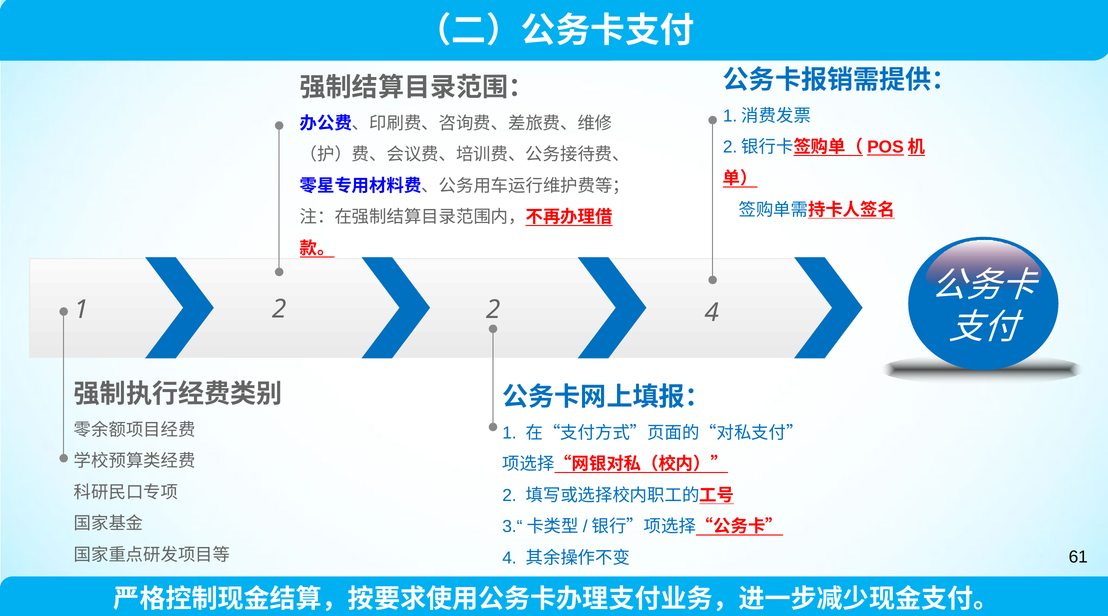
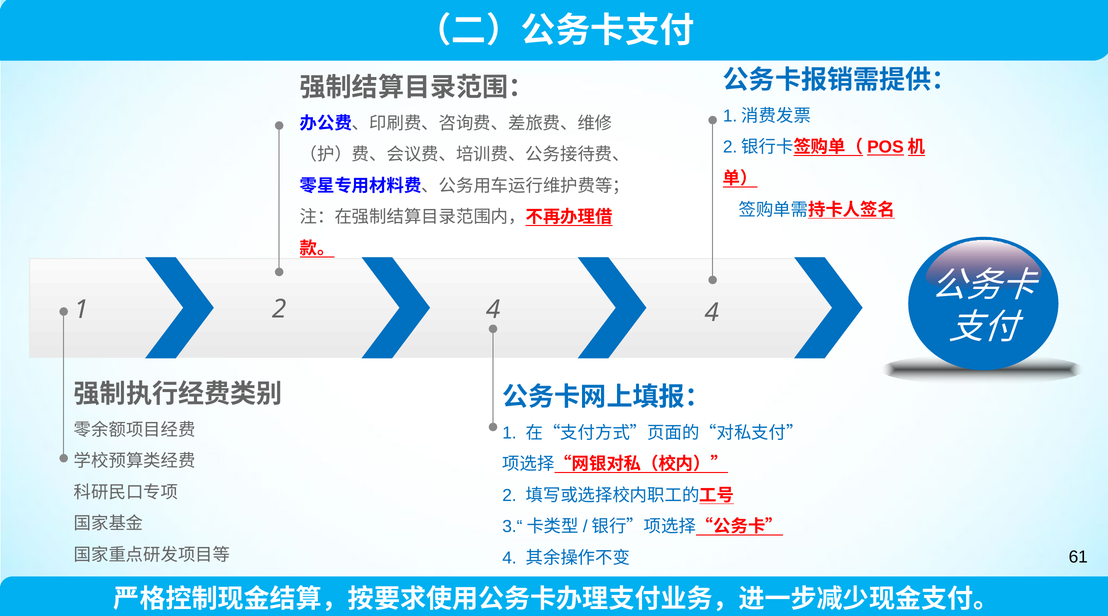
2 2: 2 -> 4 (493, 309)
